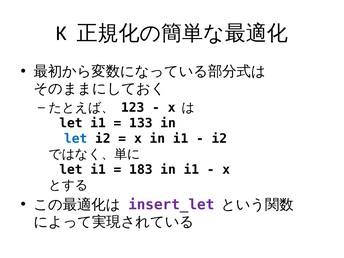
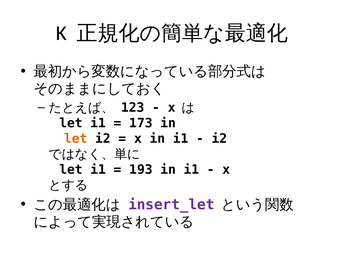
133: 133 -> 173 (141, 123)
let colour: blue -> orange (76, 139)
183: 183 -> 193 (141, 170)
